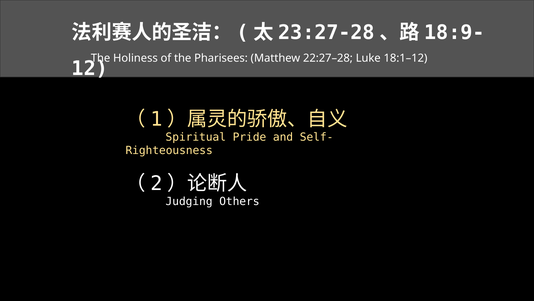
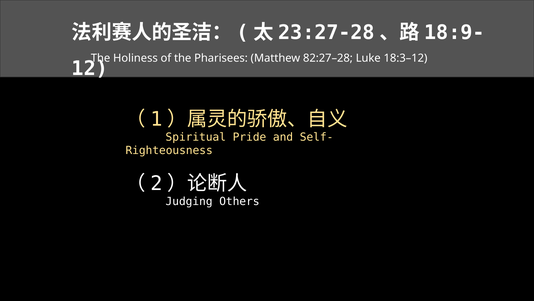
22:27–28: 22:27–28 -> 82:27–28 (328, 58)
18:1–12: 18:1–12 -> 18:3–12 (405, 58)
